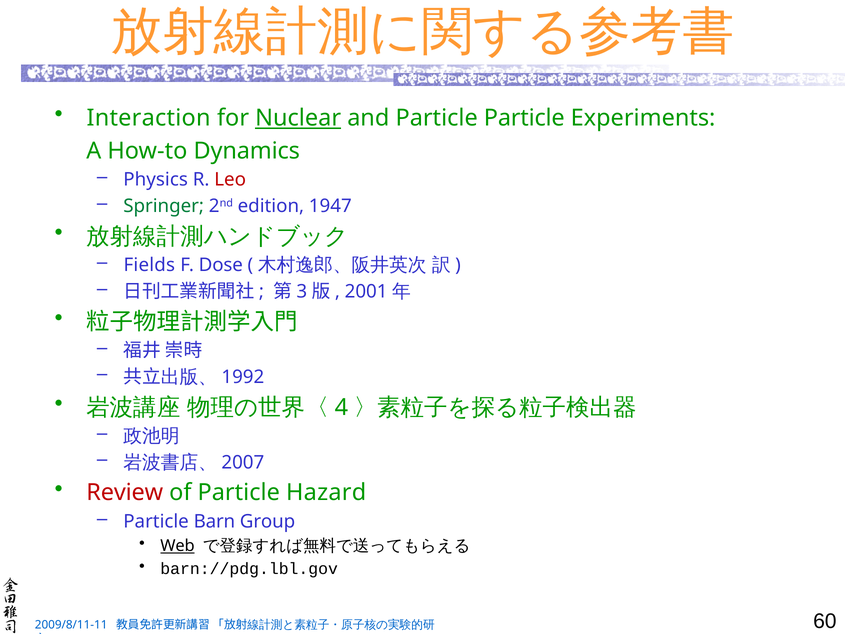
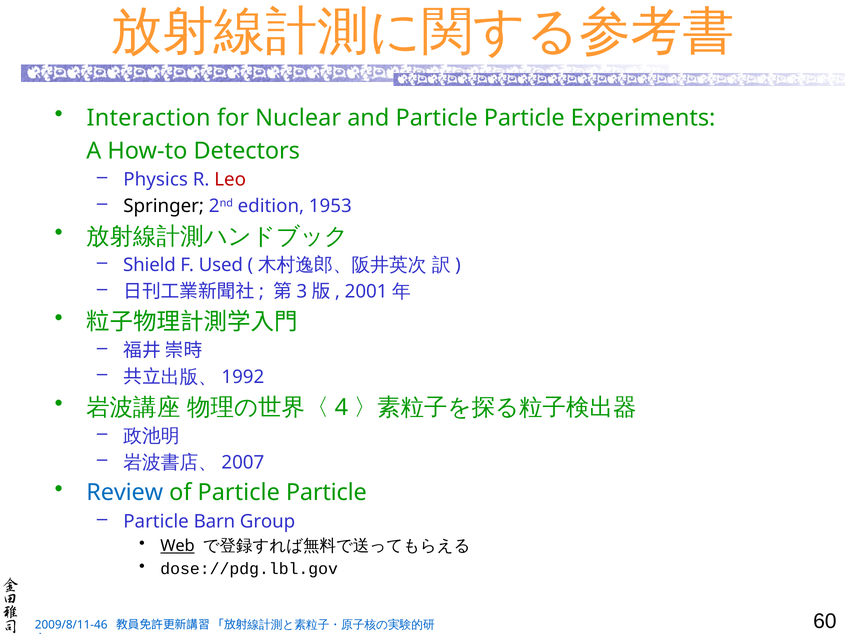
Nuclear underline: present -> none (298, 118)
Dynamics: Dynamics -> Detectors (247, 151)
Springer colour: green -> black (164, 206)
1947: 1947 -> 1953 (330, 206)
Fields: Fields -> Shield (149, 265)
Dose: Dose -> Used (221, 265)
Review colour: red -> blue (125, 493)
of Particle Hazard: Hazard -> Particle (326, 493)
barn://pdg.lbl.gov: barn://pdg.lbl.gov -> dose://pdg.lbl.gov (249, 569)
2009/8/11-11: 2009/8/11-11 -> 2009/8/11-46 (71, 625)
